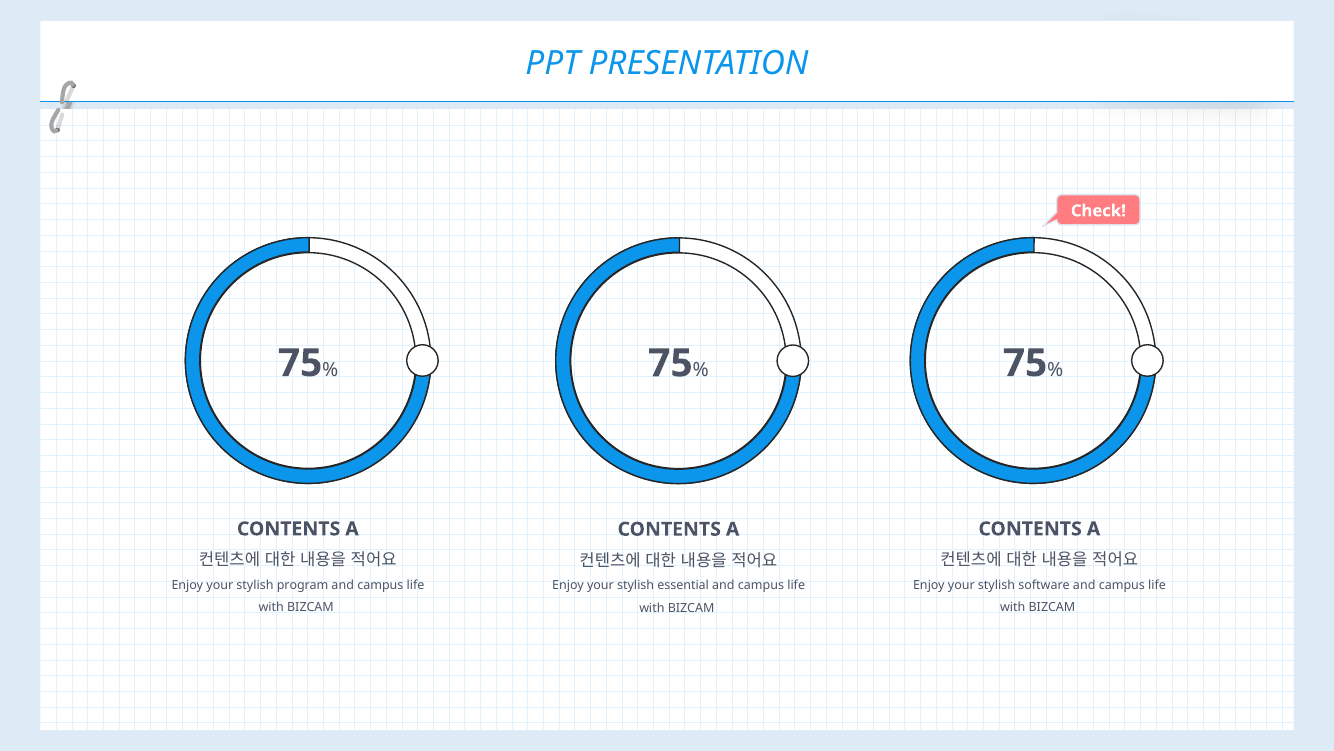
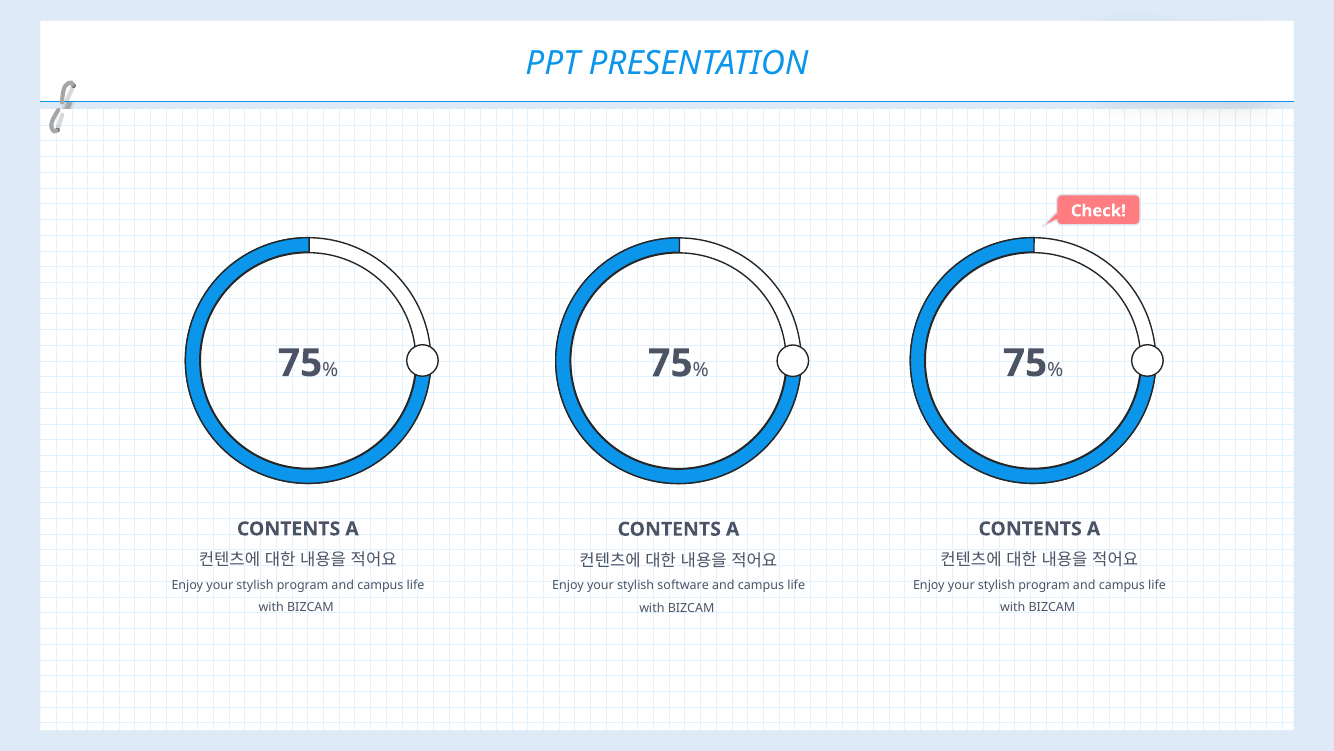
software: software -> program (1044, 585)
essential: essential -> software (683, 585)
